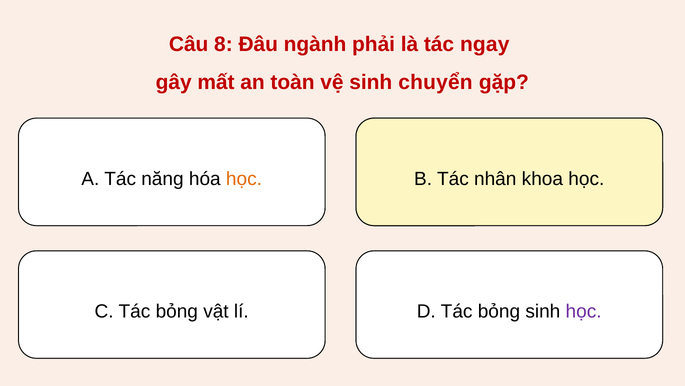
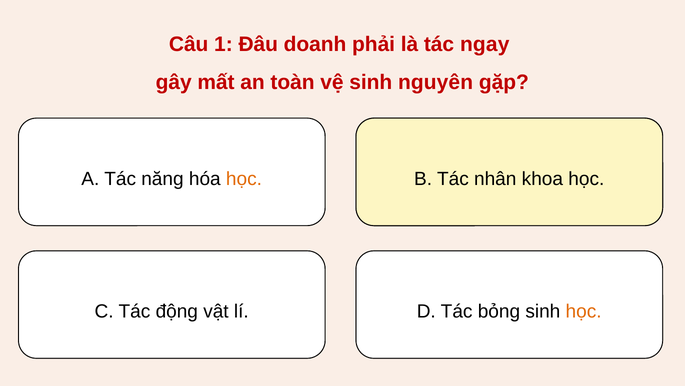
8: 8 -> 1 (223, 44)
ngành: ngành -> doanh (315, 44)
chuyển: chuyển -> nguyên (436, 82)
C Tác bỏng: bỏng -> động (177, 311)
học colour: purple -> orange (584, 311)
